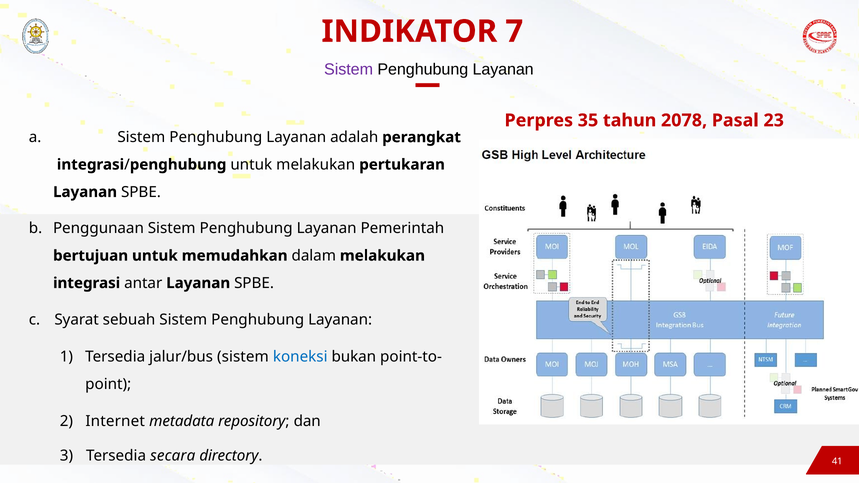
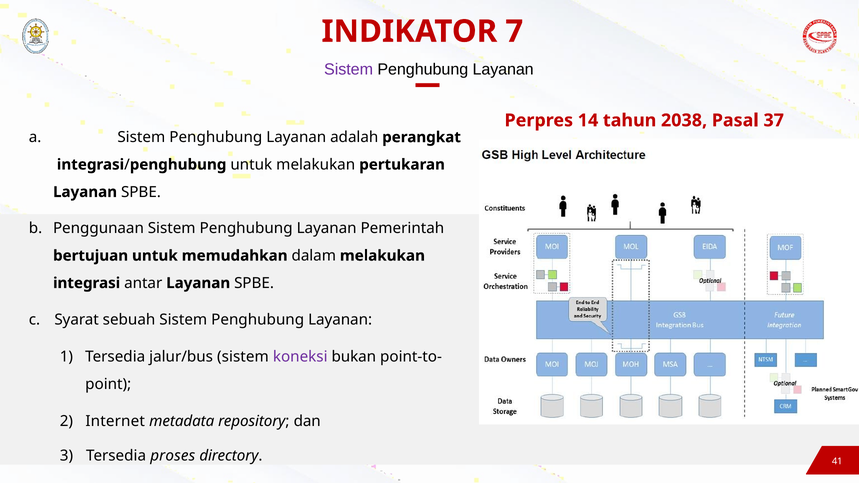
35: 35 -> 14 (588, 120)
2078: 2078 -> 2038 (684, 120)
23: 23 -> 37 (774, 120)
koneksi colour: blue -> purple (300, 357)
secara: secara -> proses (173, 456)
